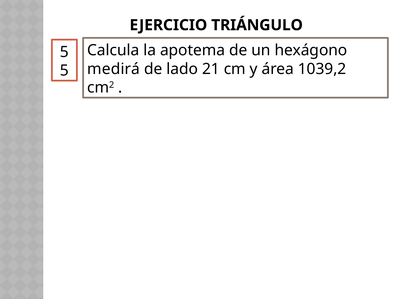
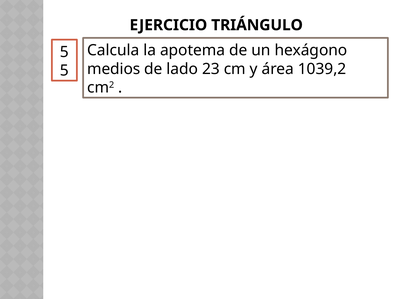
medirá: medirá -> medios (114, 69)
21: 21 -> 23 (211, 69)
